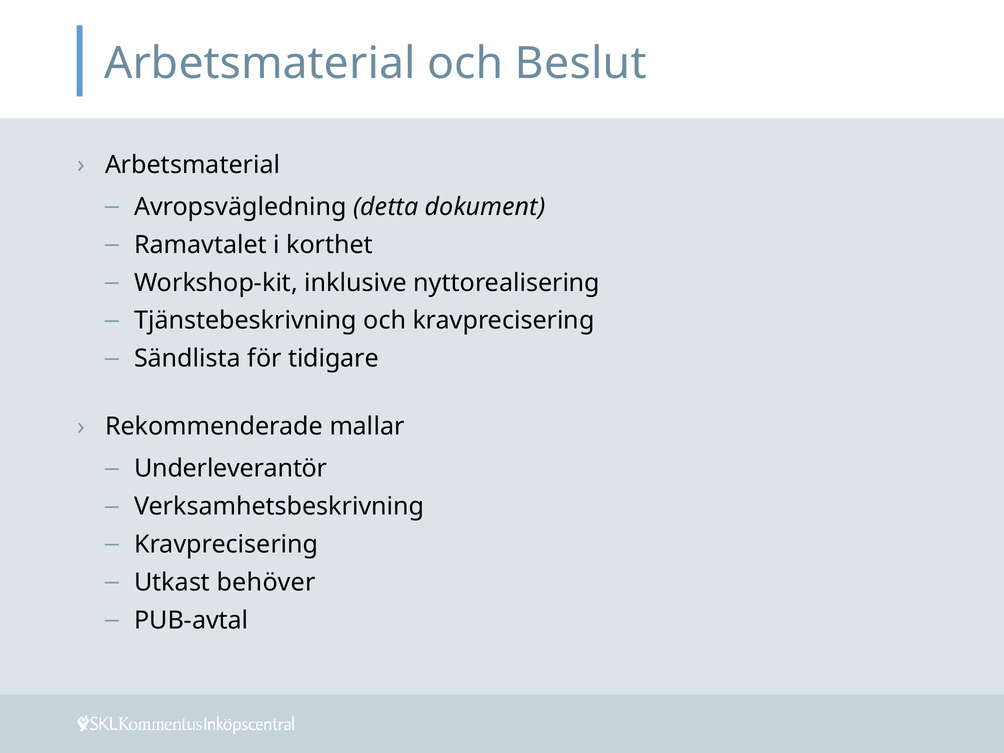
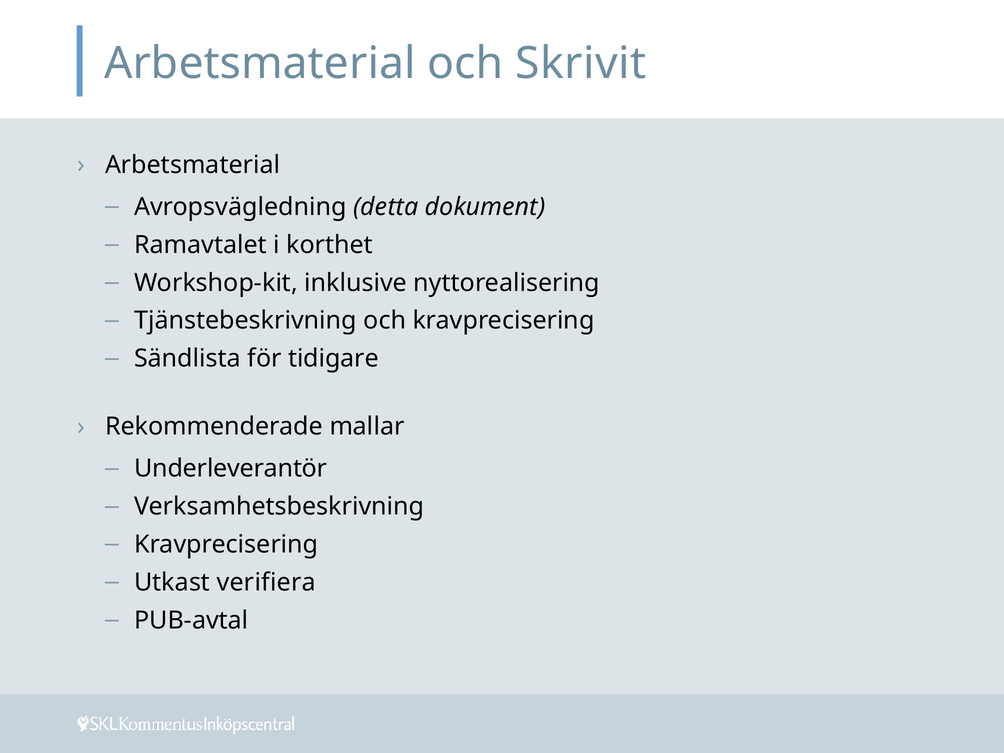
Beslut: Beslut -> Skrivit (581, 64)
behöver: behöver -> verifiera (266, 582)
